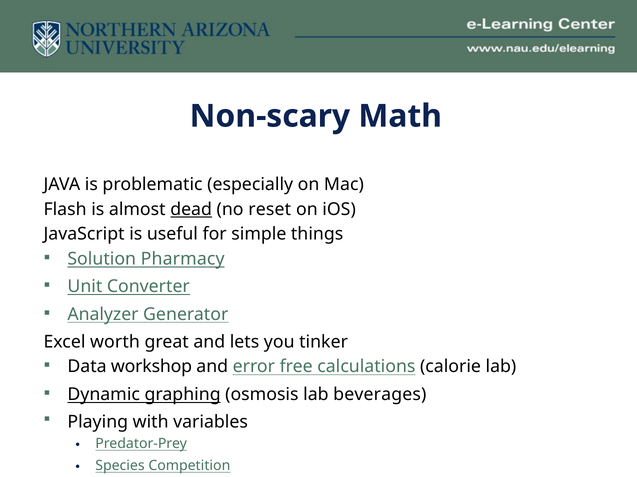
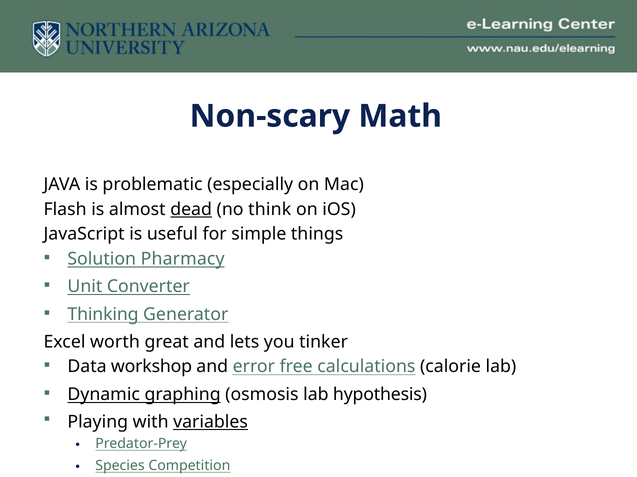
reset: reset -> think (270, 210)
Analyzer: Analyzer -> Thinking (103, 315)
beverages: beverages -> hypothesis (380, 395)
variables underline: none -> present (211, 423)
